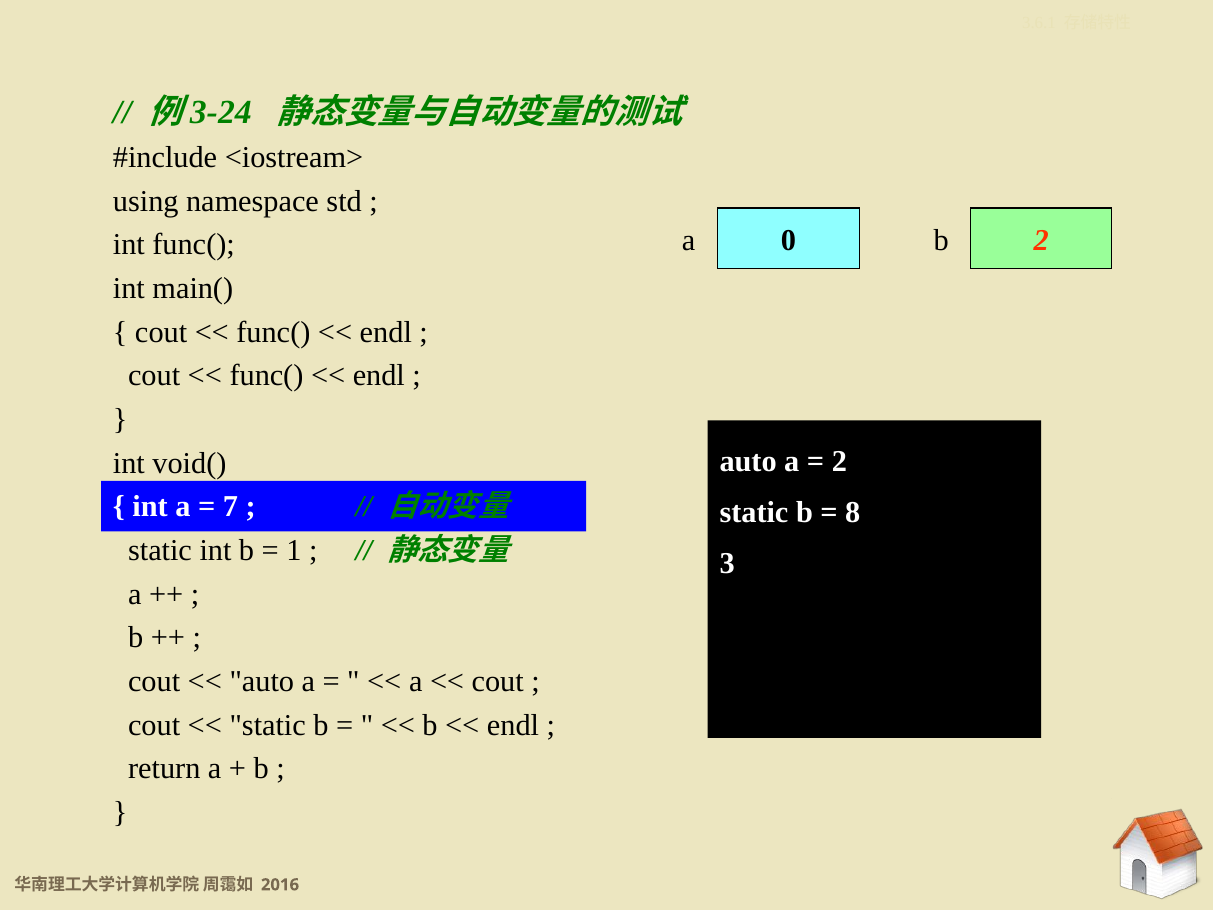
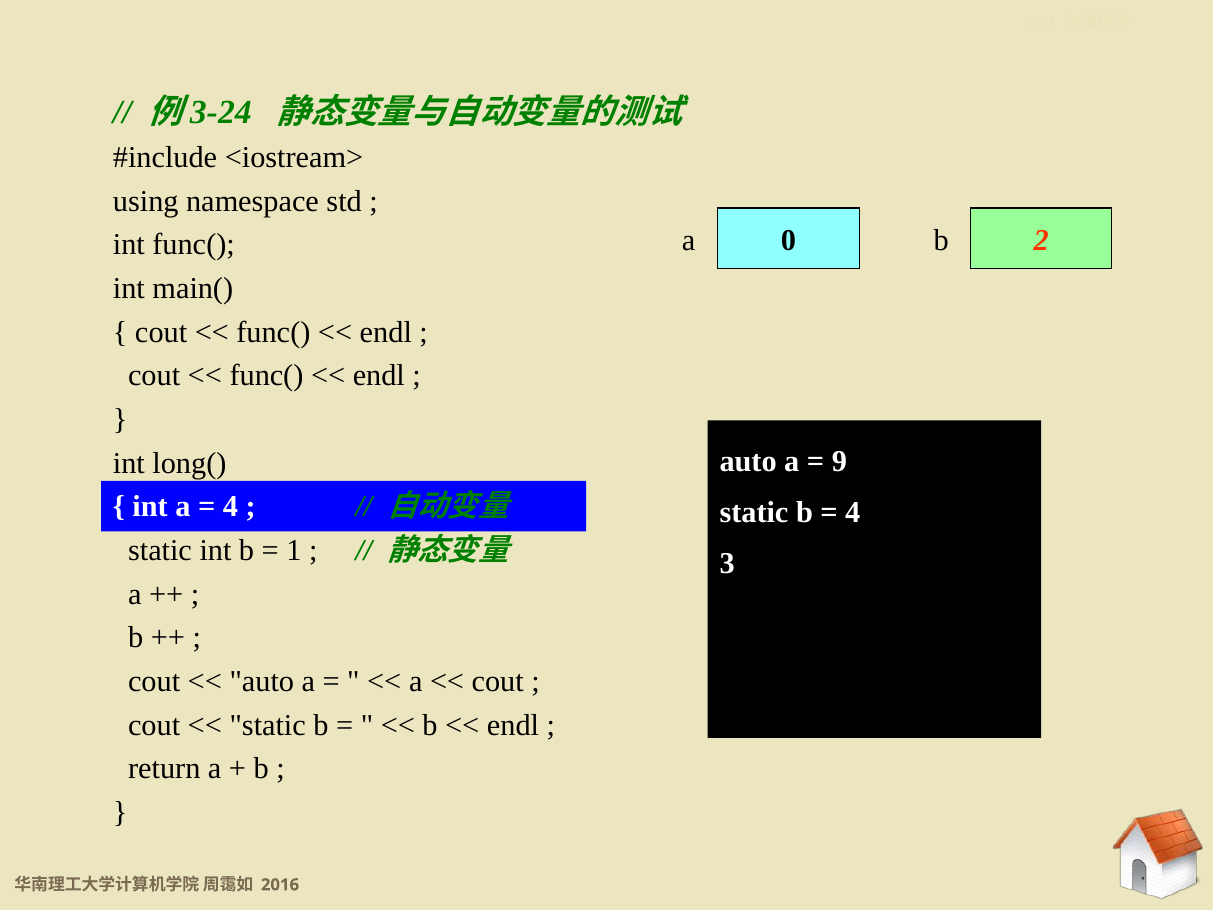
2: 2 -> 9 (839, 461)
void(: void( -> long( (189, 463)
7: 7 -> 4 (230, 507)
8: 8 -> 4 (853, 512)
